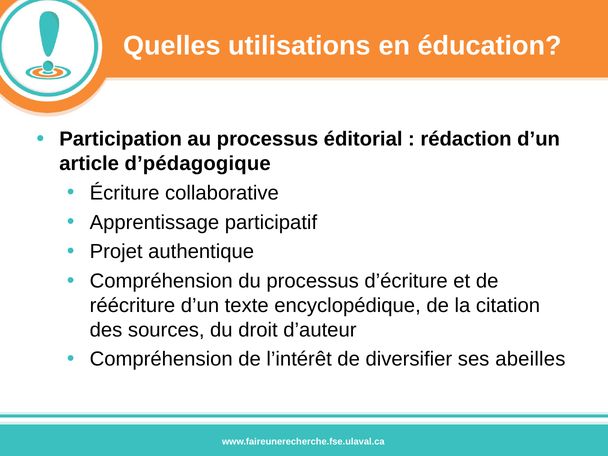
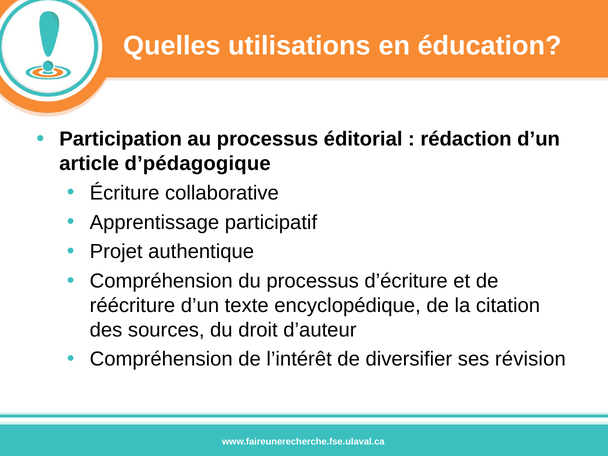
abeilles: abeilles -> révision (530, 359)
